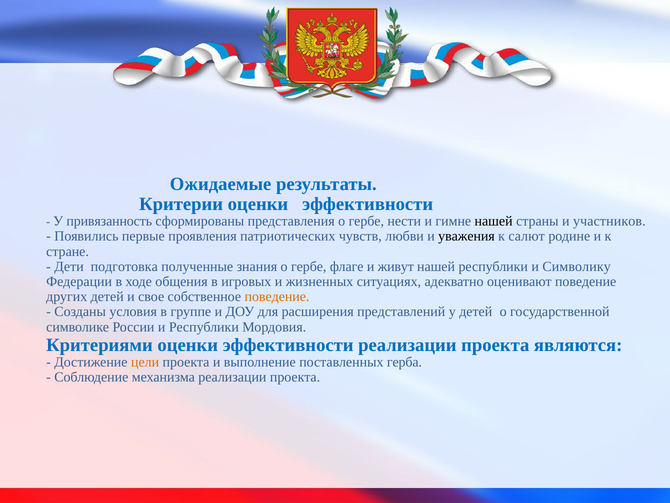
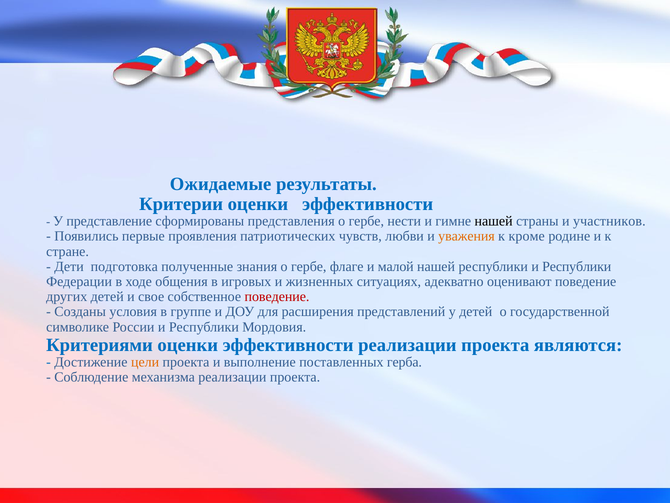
привязанность: привязанность -> представление (109, 221)
уважения colour: black -> orange (467, 236)
салют: салют -> кроме (527, 236)
живут: живут -> малой (396, 266)
республики и Символику: Символику -> Республики (577, 266)
поведение colour: orange -> red (277, 296)
